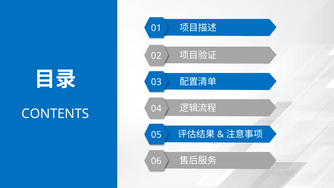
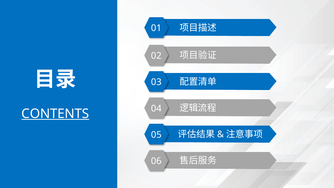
CONTENTS underline: none -> present (55, 114)
